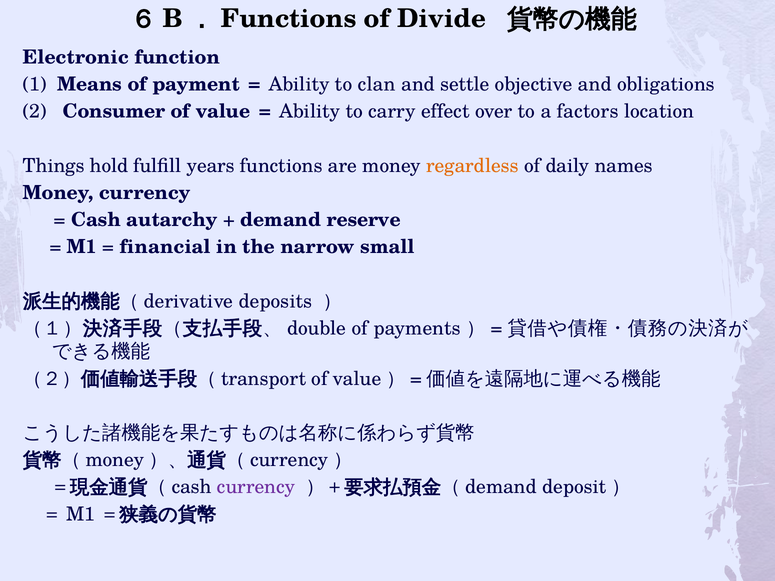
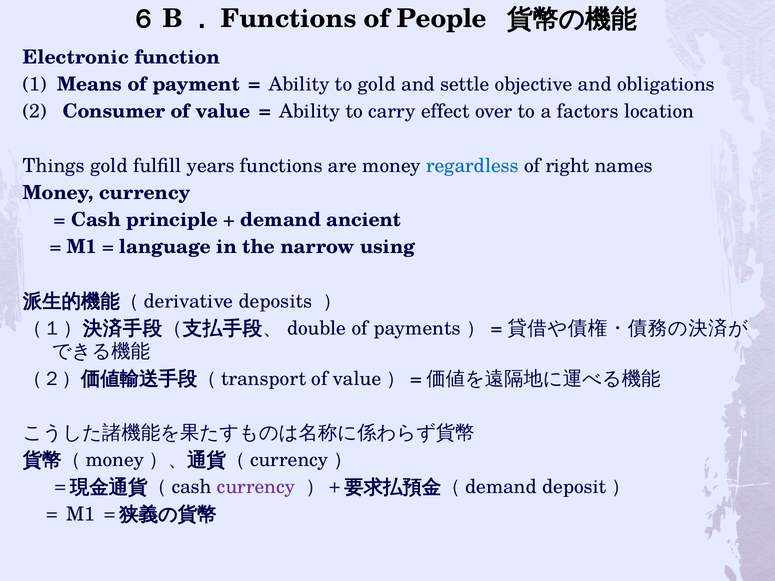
Divide: Divide -> People (442, 19)
to clan: clan -> gold (377, 84)
Things hold: hold -> gold (109, 166)
regardless colour: orange -> blue (472, 166)
daily: daily -> right (567, 166)
autarchy: autarchy -> principle (172, 220)
reserve: reserve -> ancient (364, 220)
financial: financial -> language (165, 247)
small: small -> using (388, 247)
